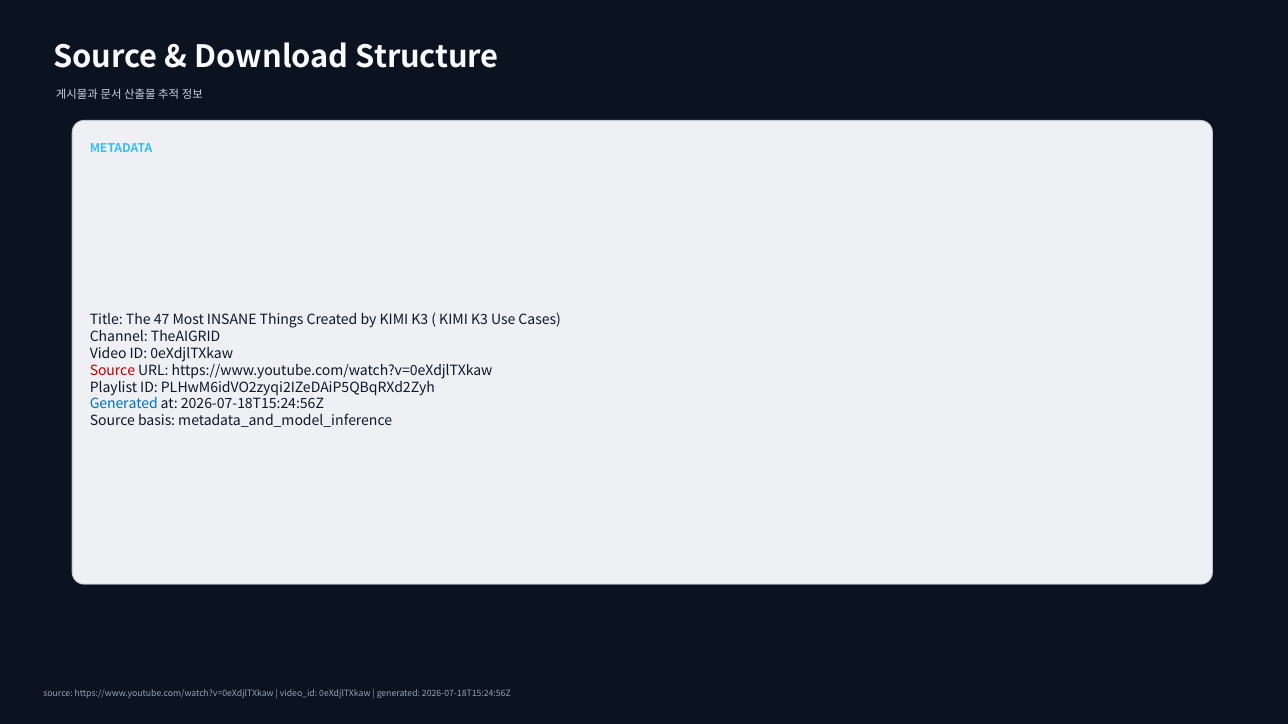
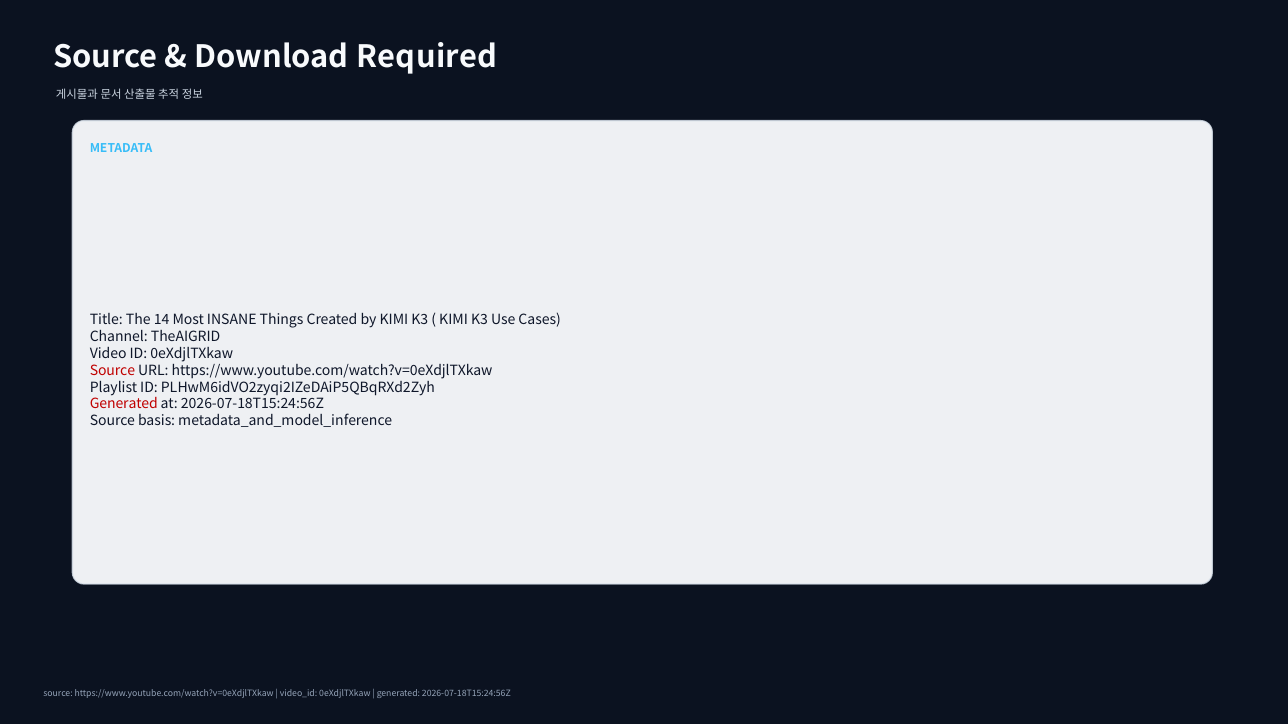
Structure: Structure -> Required (427, 58)
47: 47 -> 14 (162, 320)
Generated colour: blue -> red (124, 404)
